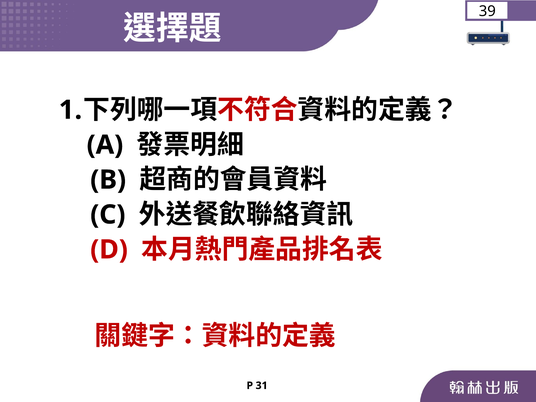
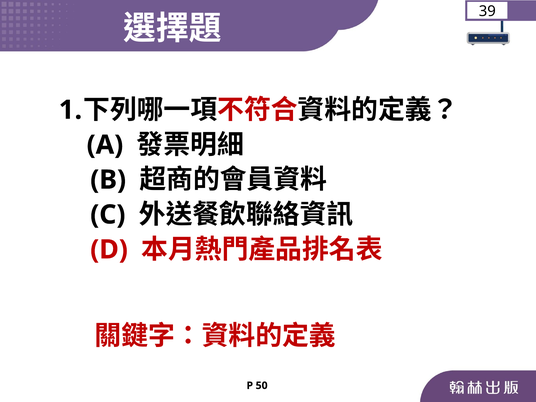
31: 31 -> 50 (262, 386)
